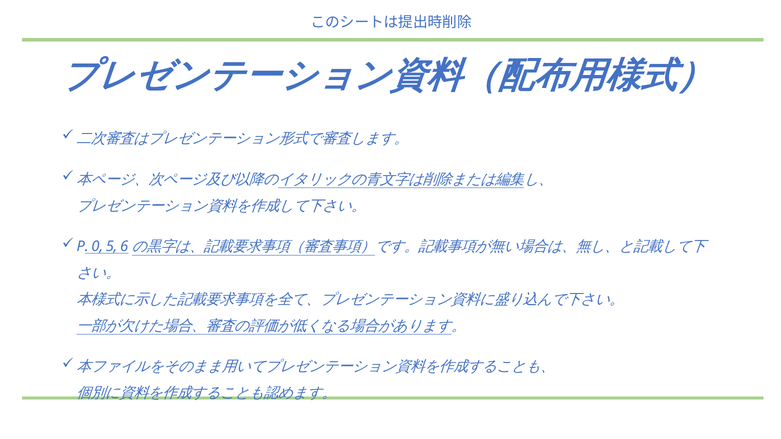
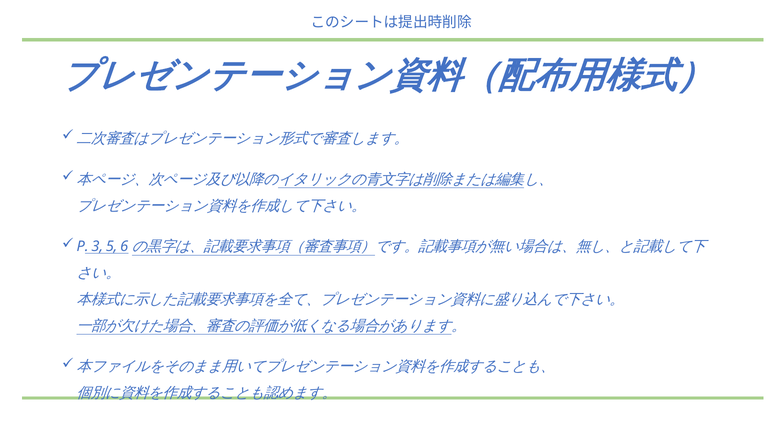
0: 0 -> 3 (97, 247)
